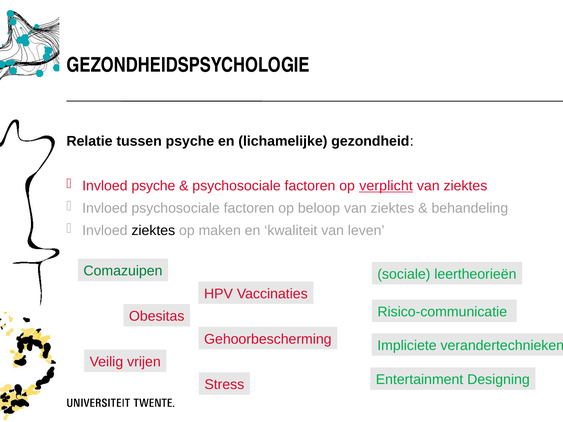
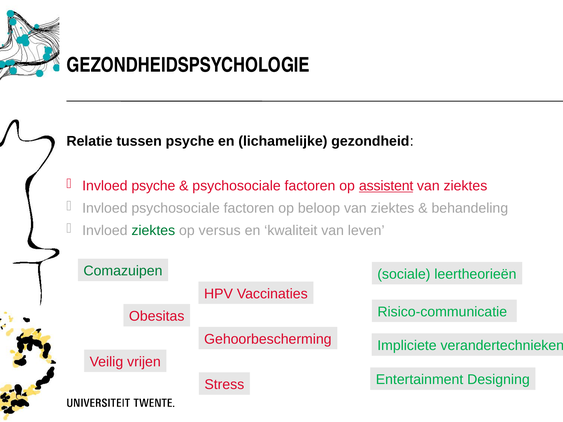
verplicht: verplicht -> assistent (386, 186)
ziektes colour: black -> green (153, 231)
maken: maken -> versus (220, 231)
